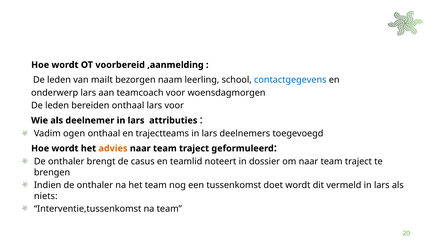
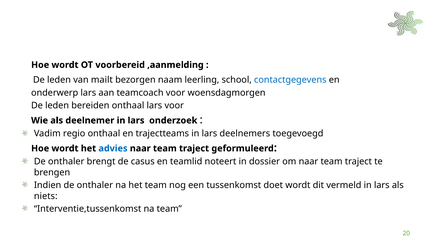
attributies: attributies -> onderzoek (173, 120)
ogen: ogen -> regio (74, 133)
advies colour: orange -> blue (113, 148)
